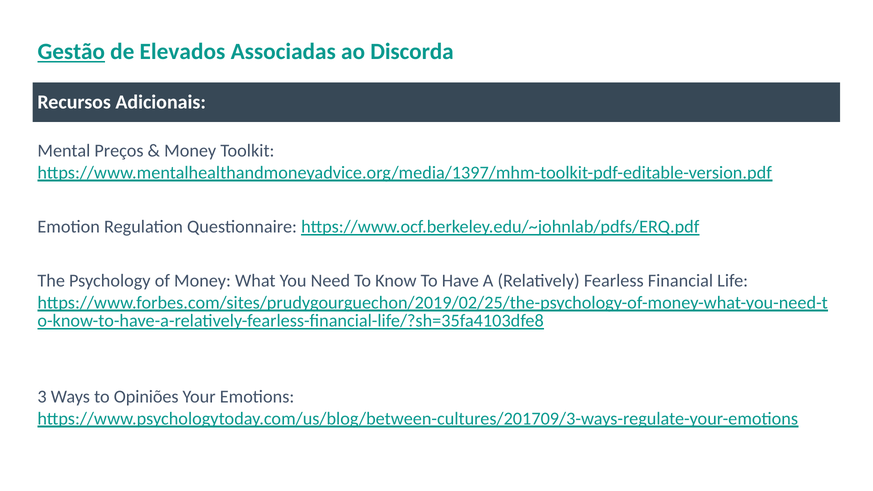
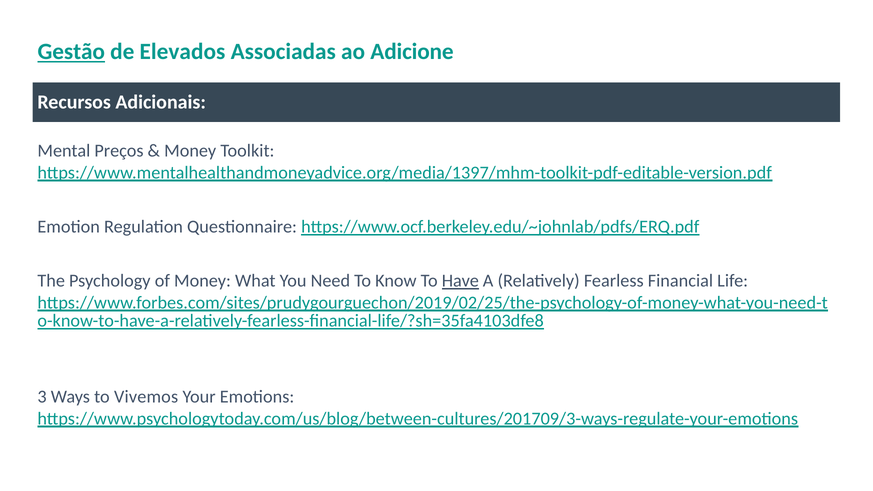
Discorda: Discorda -> Adicione (412, 52)
Have underline: none -> present (460, 281)
Opiniões: Opiniões -> Vivemos (146, 397)
